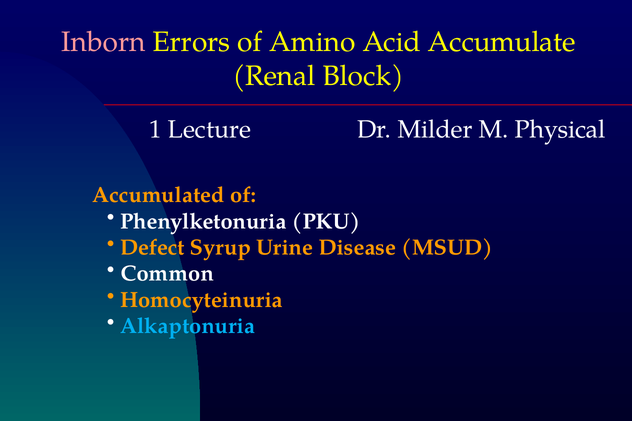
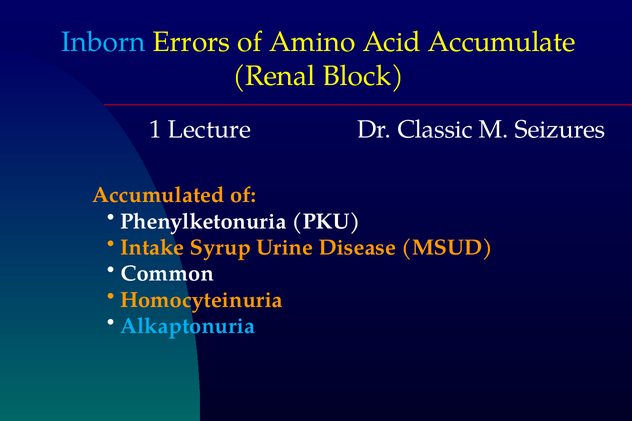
Inborn colour: pink -> light blue (104, 42)
Milder: Milder -> Classic (435, 130)
Physical: Physical -> Seizures (560, 130)
Defect: Defect -> Intake (152, 248)
